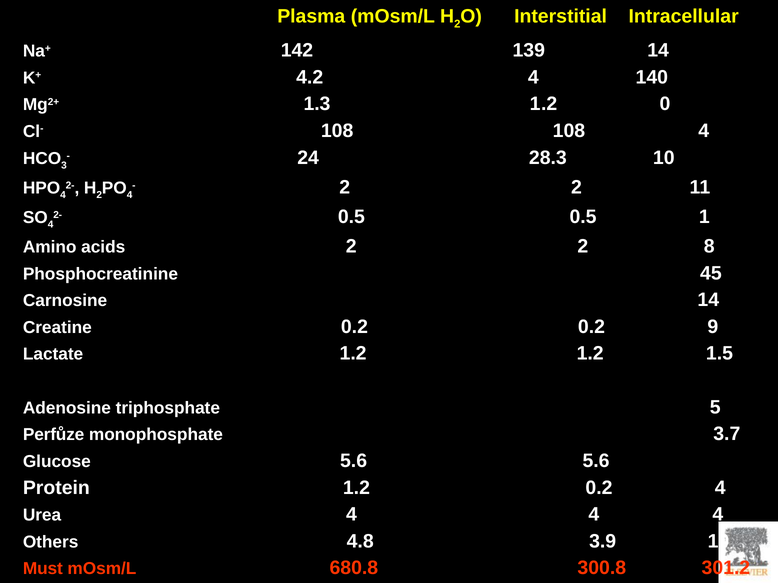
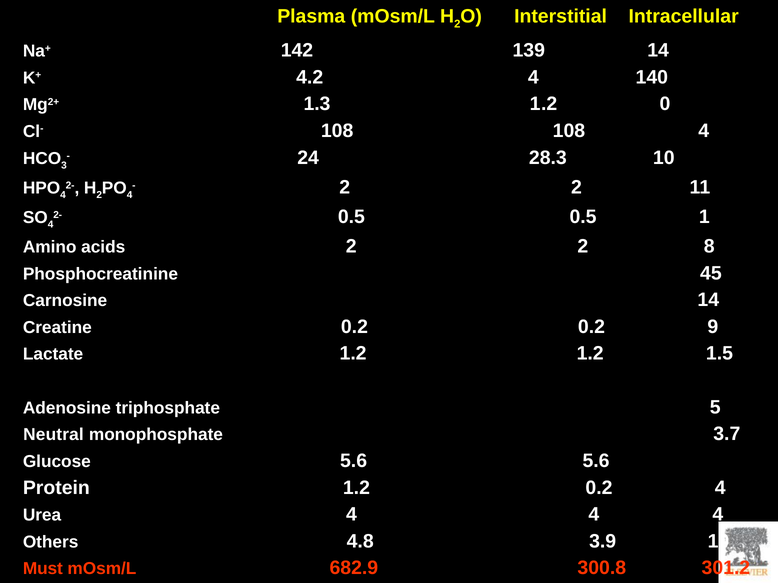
Perfůze: Perfůze -> Neutral (53, 435)
680.8: 680.8 -> 682.9 (354, 569)
